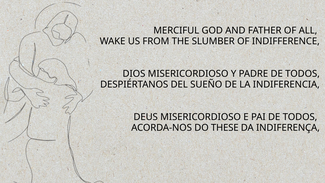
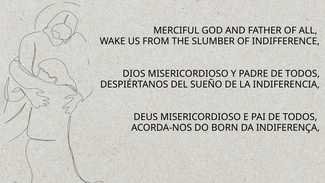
THESE: THESE -> BORN (225, 128)
